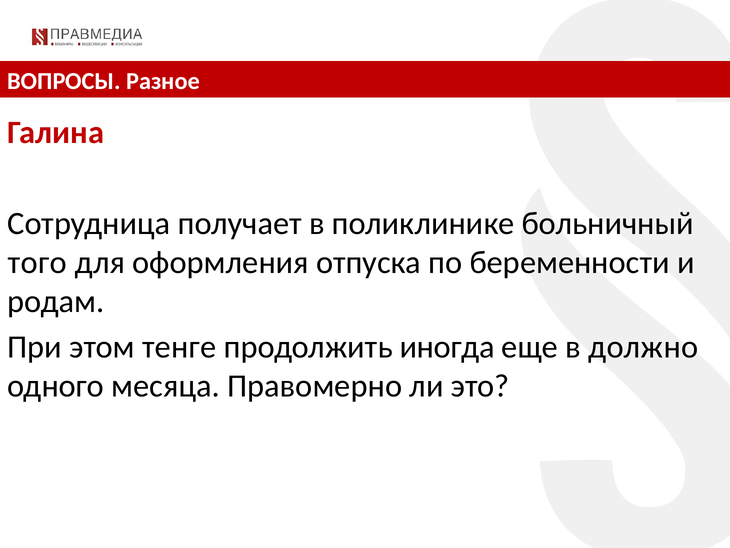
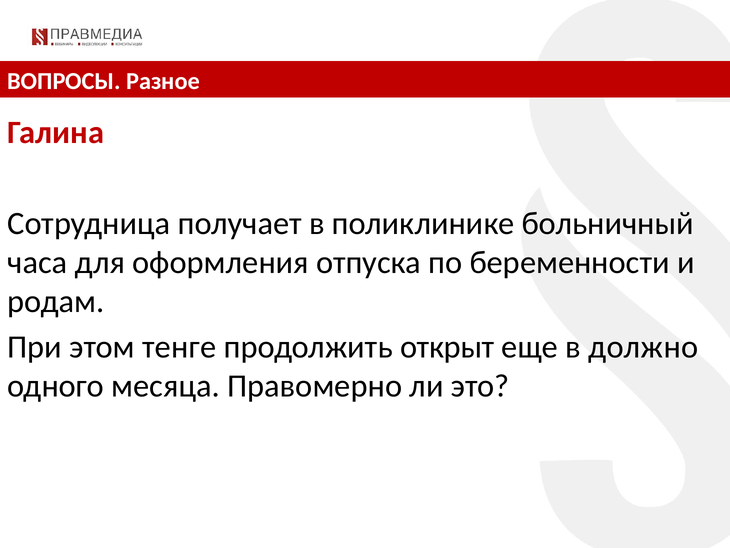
того: того -> часа (37, 262)
иногда: иногда -> открыт (447, 347)
